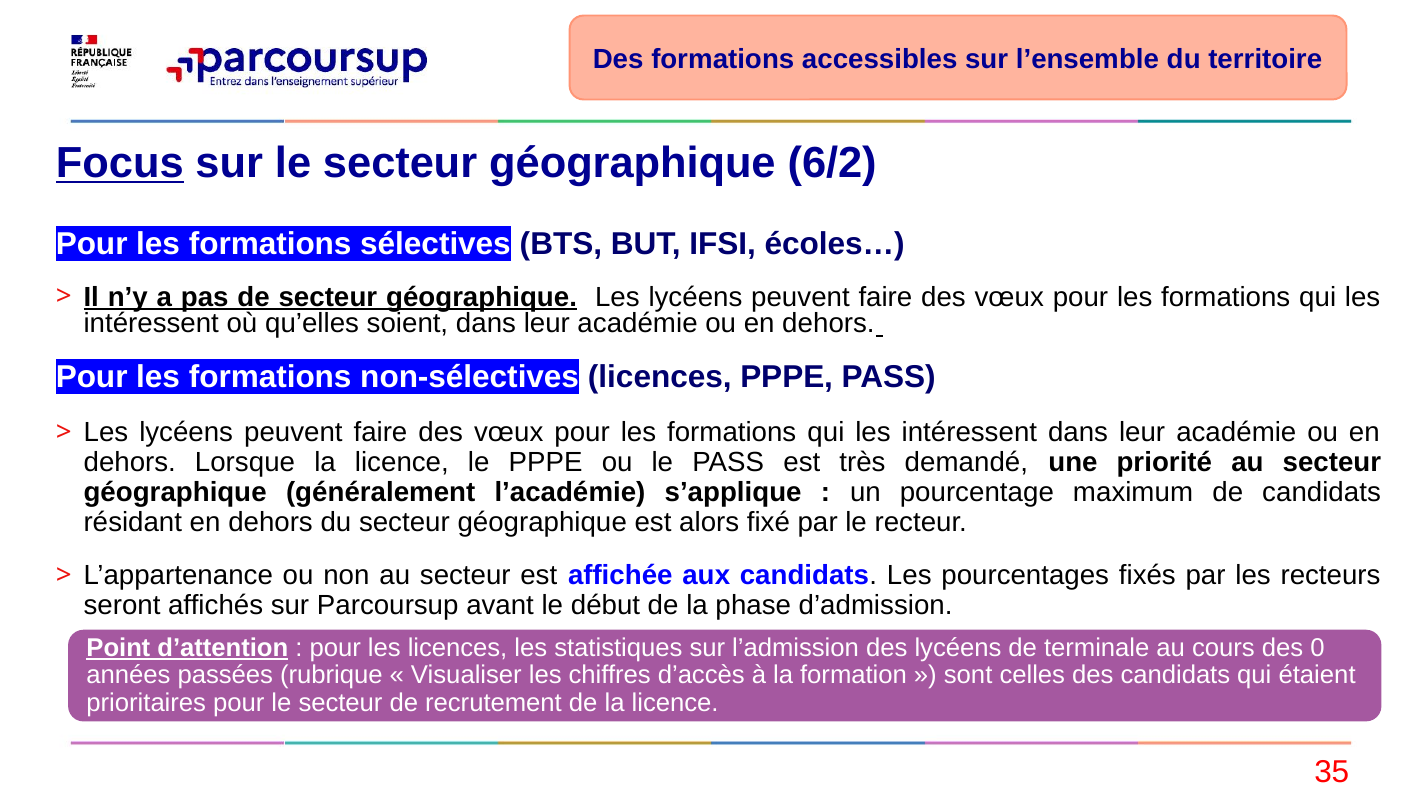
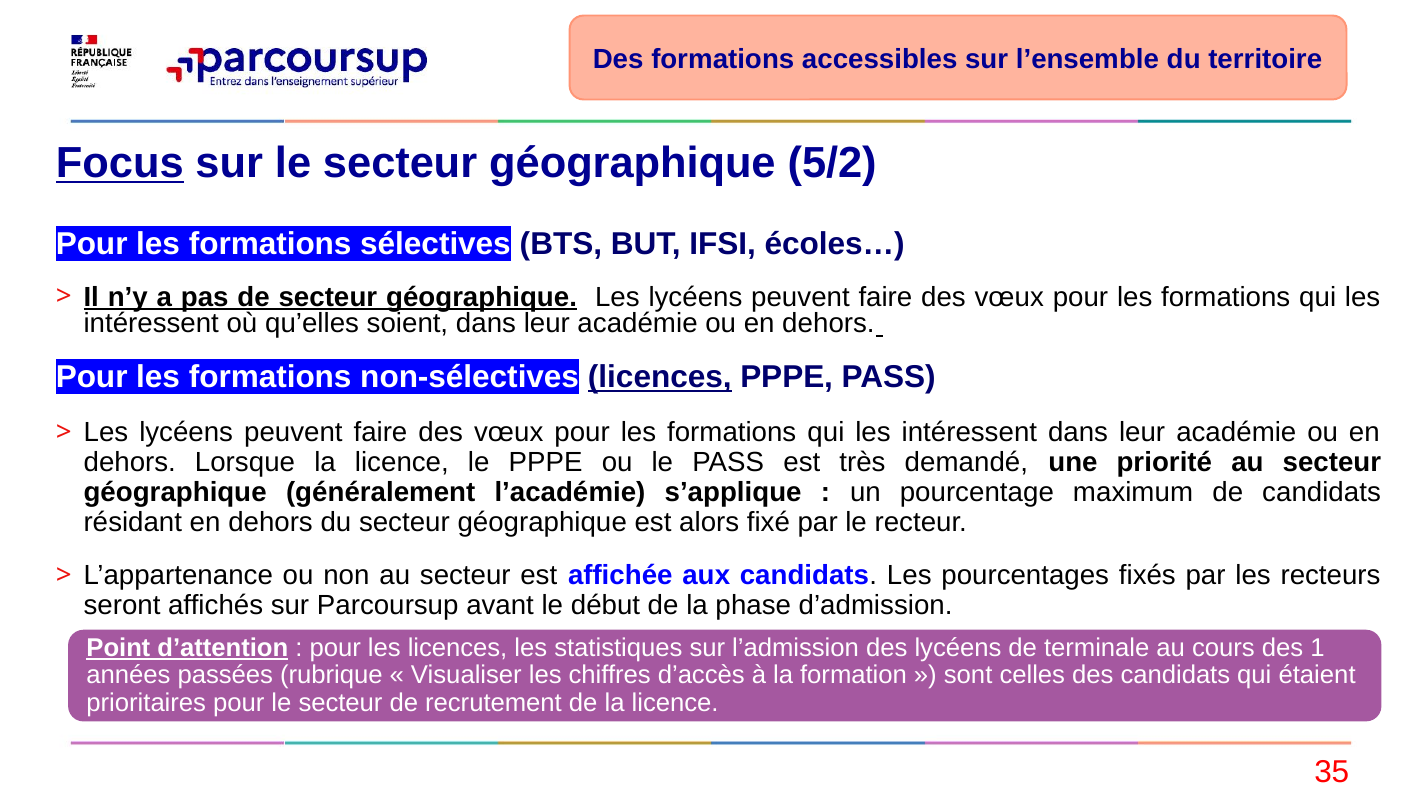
6/2: 6/2 -> 5/2 (832, 163)
licences underline: none -> present (660, 377)
0: 0 -> 1 (1318, 648)
